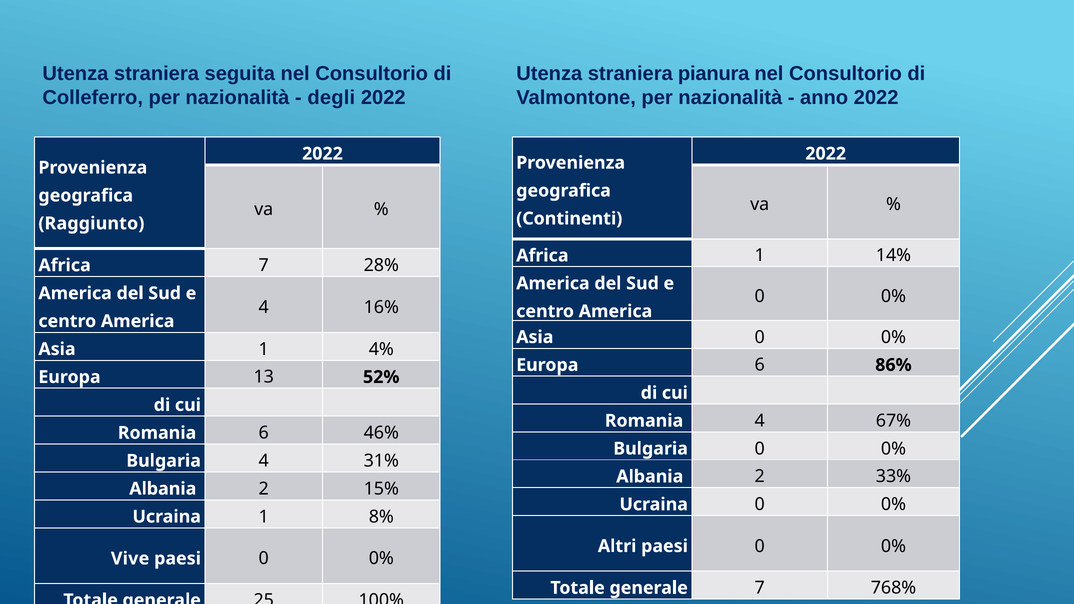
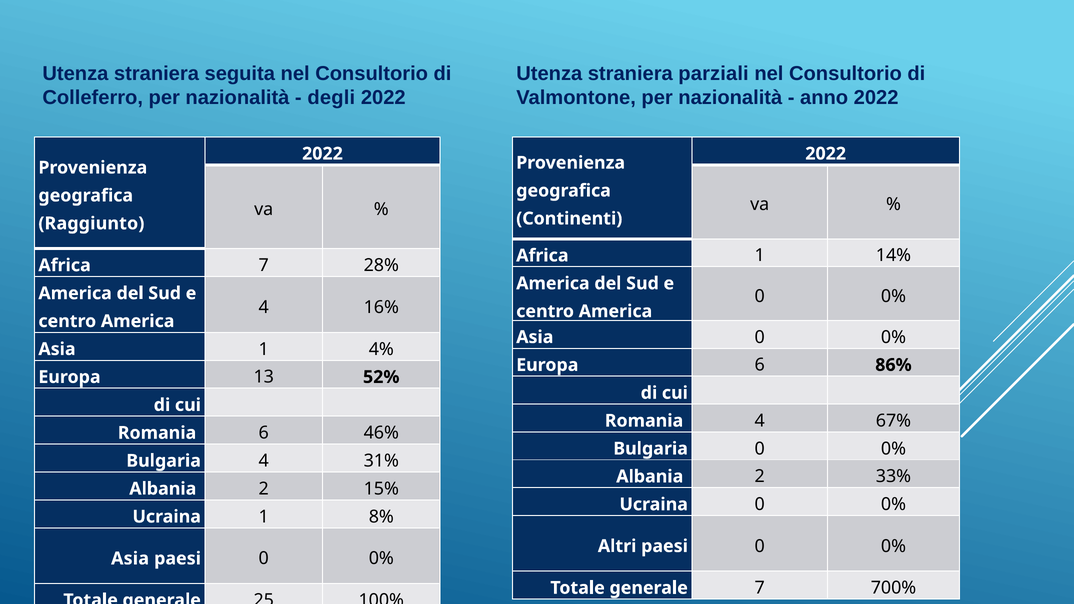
pianura: pianura -> parziali (714, 73)
Vive: Vive -> Asia (130, 559)
768%: 768% -> 700% (893, 588)
